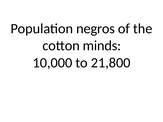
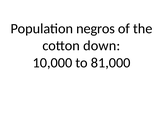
minds: minds -> down (102, 46)
21,800: 21,800 -> 81,000 (111, 63)
